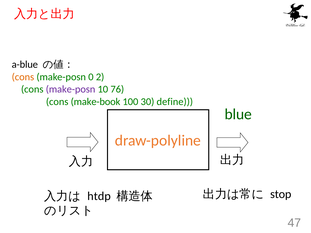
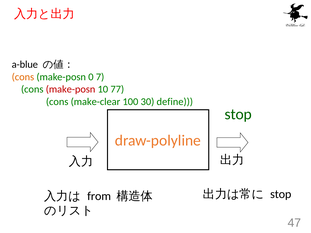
2: 2 -> 7 (100, 77)
make-posn colour: purple -> red (71, 89)
76: 76 -> 77 (117, 89)
make-book: make-book -> make-clear (95, 102)
blue: blue -> stop (238, 114)
htdp: htdp -> from (99, 196)
